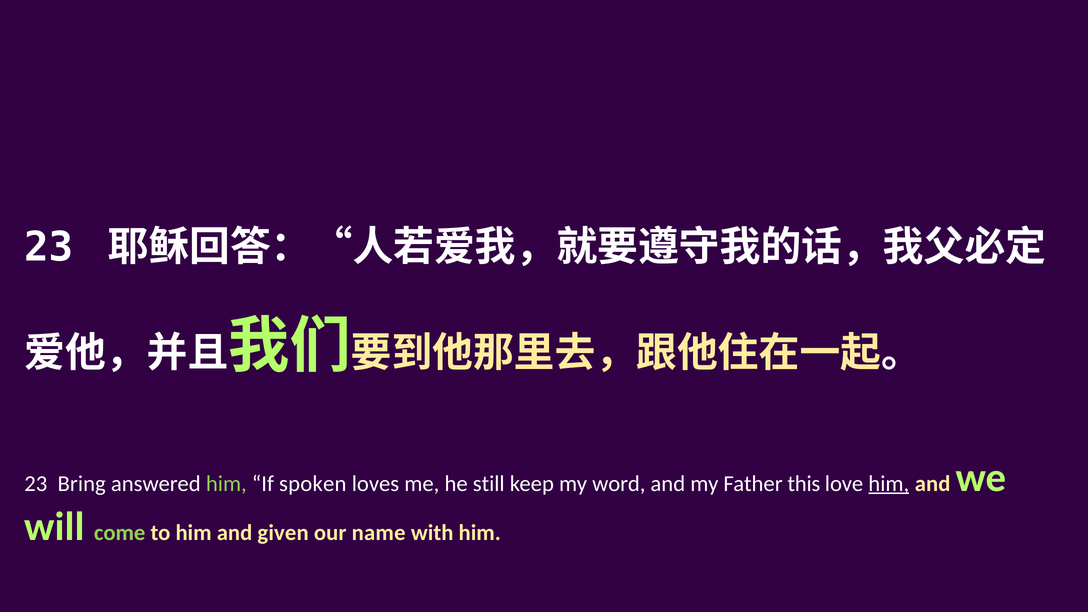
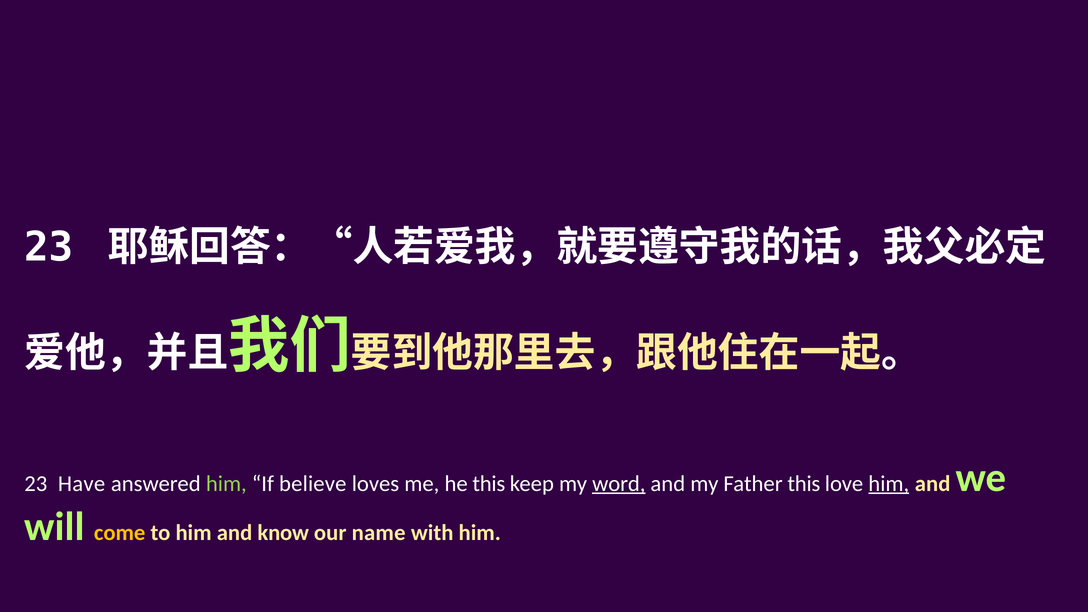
Bring: Bring -> Have (82, 484)
spoken: spoken -> believe (313, 484)
he still: still -> this (489, 484)
word underline: none -> present (619, 484)
come colour: light green -> yellow (120, 533)
given: given -> know (283, 533)
